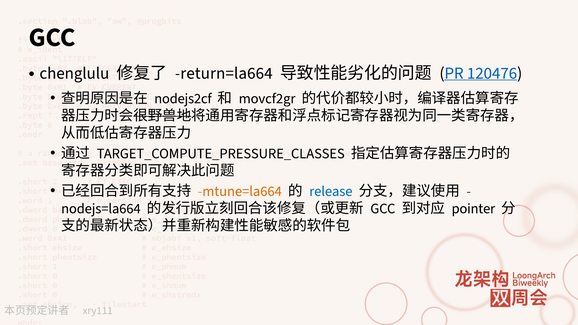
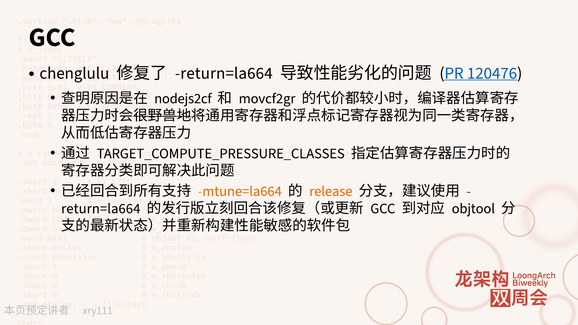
release colour: blue -> orange (331, 191)
nodejs=la664: nodejs=la664 -> return=la664 (101, 209)
pointer: pointer -> objtool (473, 209)
